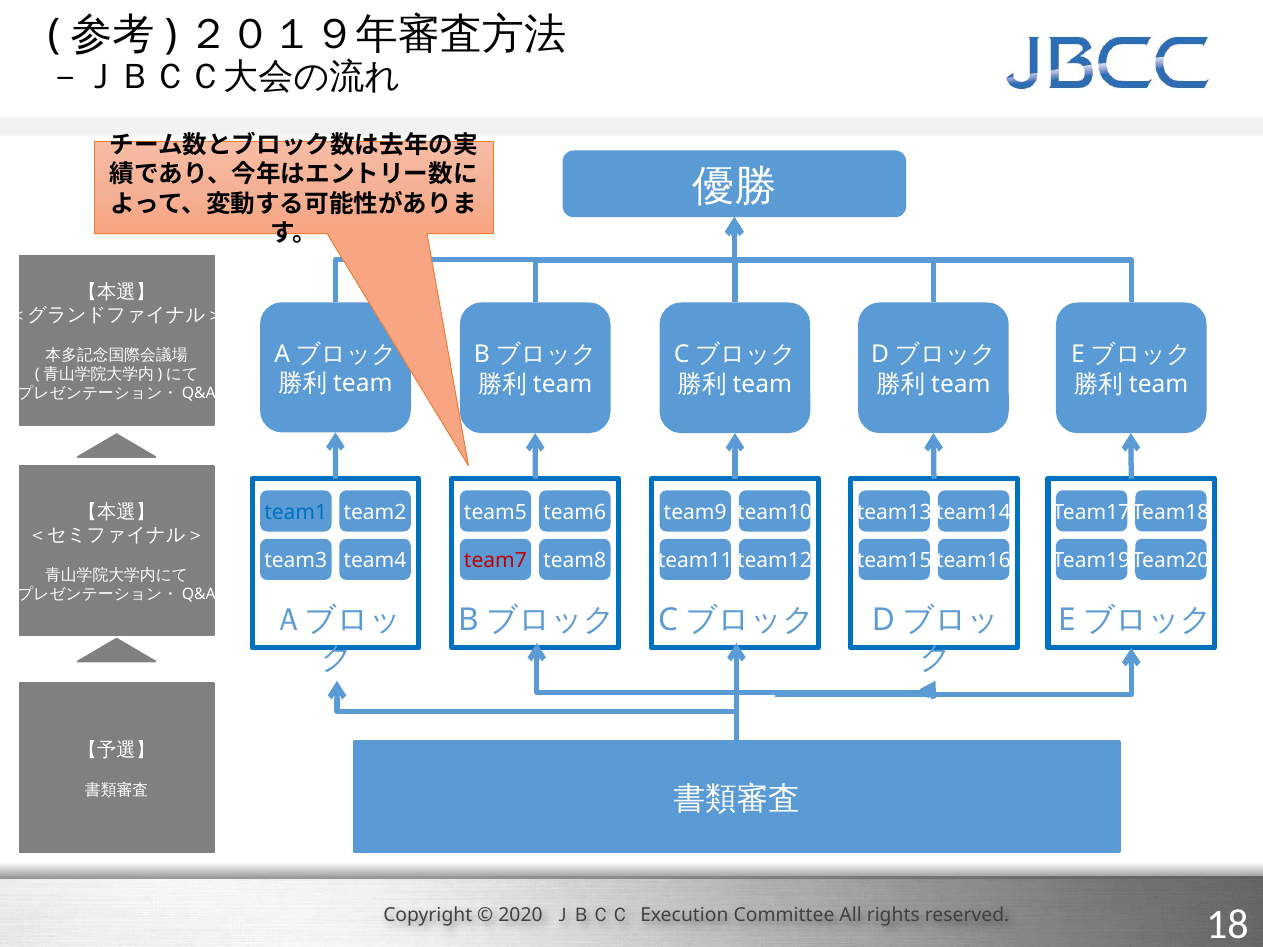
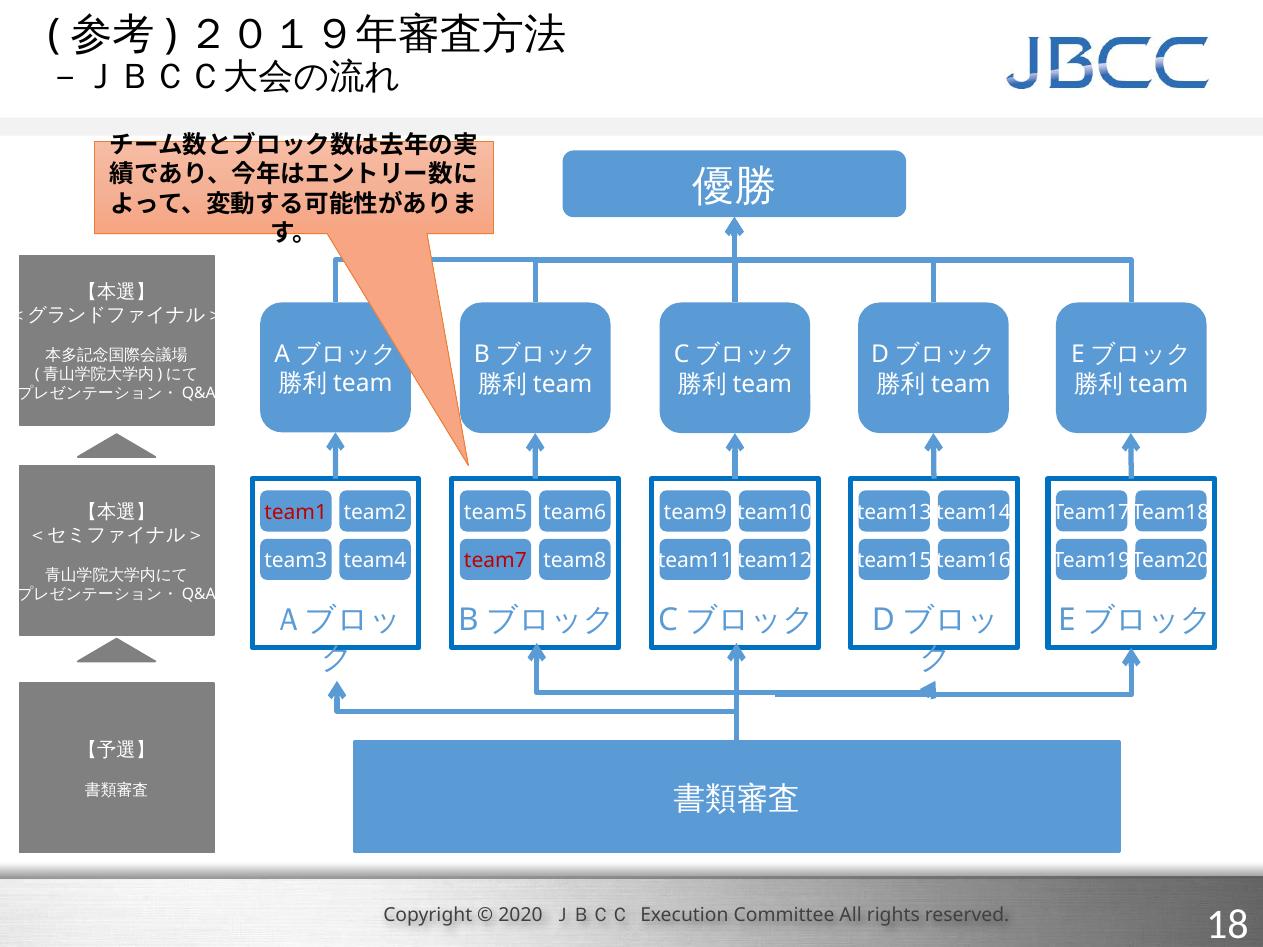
team1 colour: blue -> red (296, 513)
